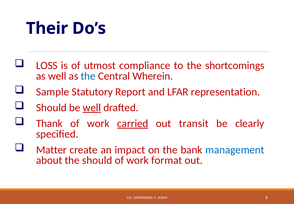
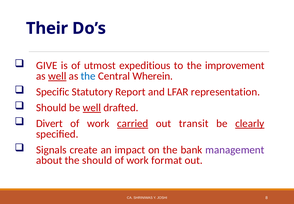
LOSS: LOSS -> GIVE (47, 65)
compliance: compliance -> expeditious (145, 65)
shortcomings: shortcomings -> improvement (235, 65)
well underline: none -> present (57, 76)
Sample: Sample -> Specific (53, 92)
Thank: Thank -> Divert (49, 123)
clearly underline: none -> present (250, 123)
Matter: Matter -> Signals (51, 150)
management colour: blue -> purple (235, 150)
